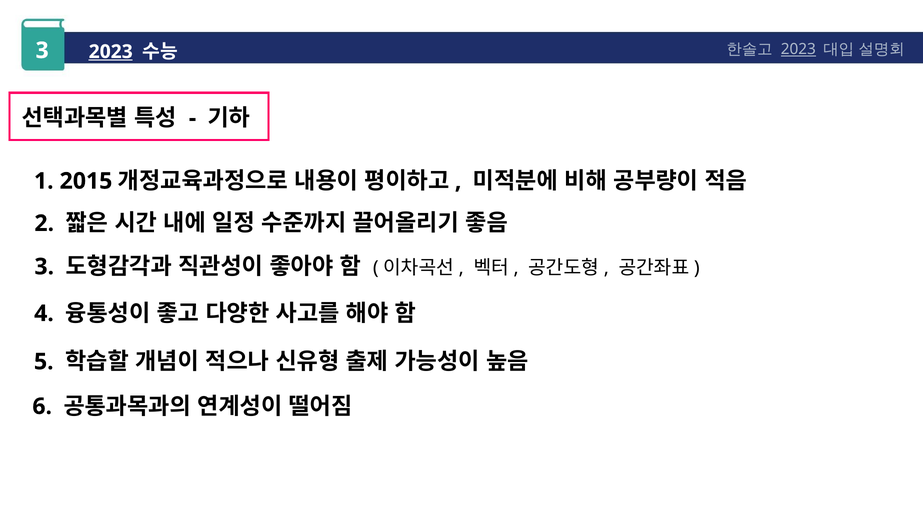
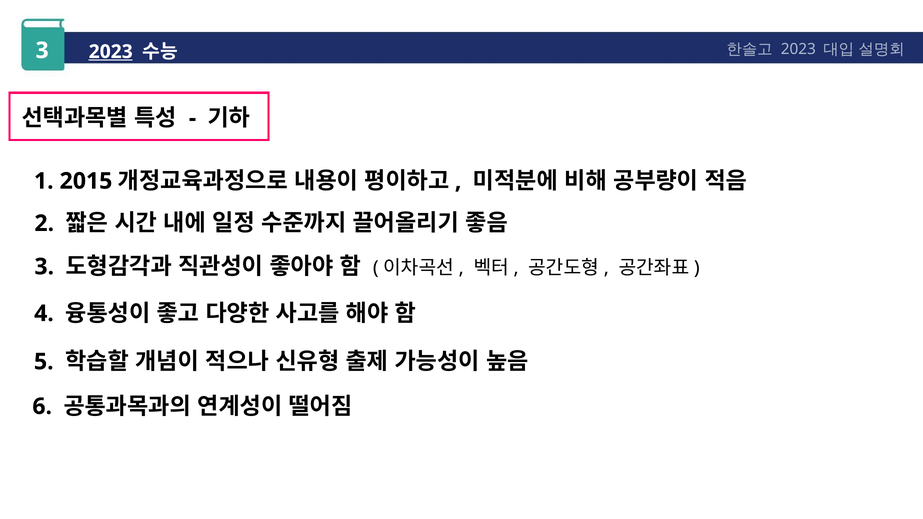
2023 underline: present -> none (798, 49)
